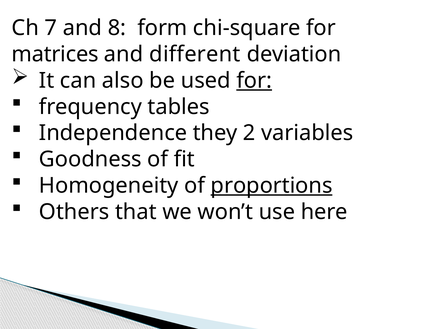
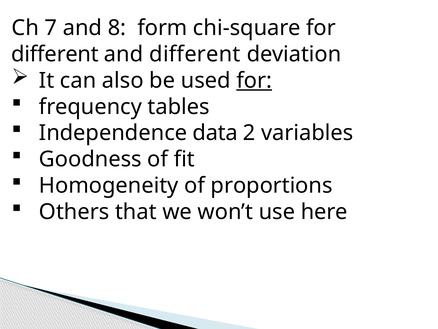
matrices: matrices -> different (55, 54)
they: they -> data (215, 133)
proportions underline: present -> none (272, 185)
